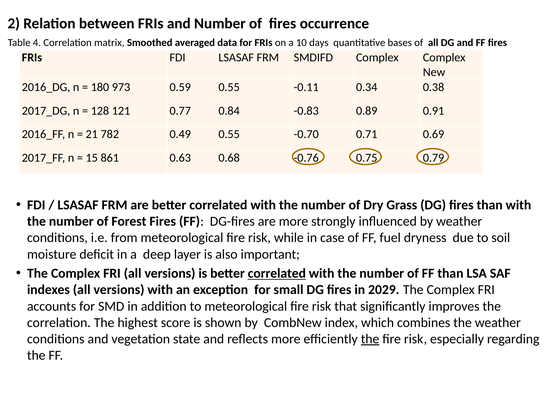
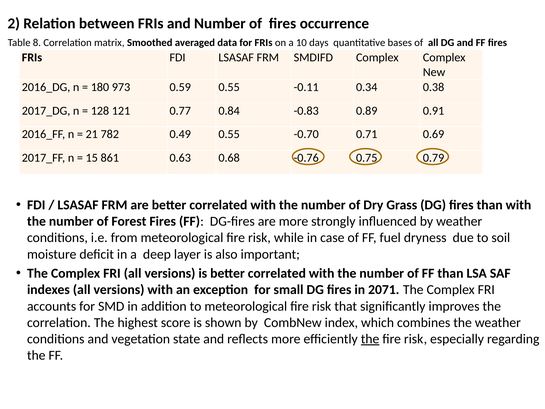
4: 4 -> 8 (37, 42)
correlated underline: present -> none (277, 273)
2029: 2029 -> 2071 (384, 290)
